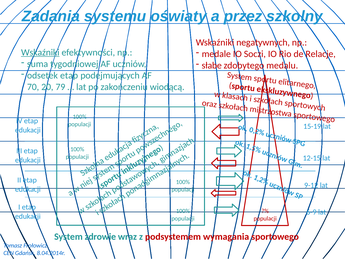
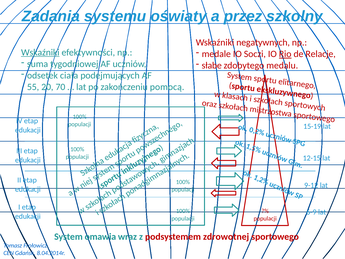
Rio underline: none -> present (285, 54)
odsetek etap: etap -> ciała (69, 75)
70: 70 -> 55 (33, 87)
79: 79 -> 70 (60, 87)
wiodącą: wiodącą -> pomocą (167, 87)
zdrowie: zdrowie -> omawia (100, 237)
wymagania: wymagania -> zdrowotnej (226, 237)
